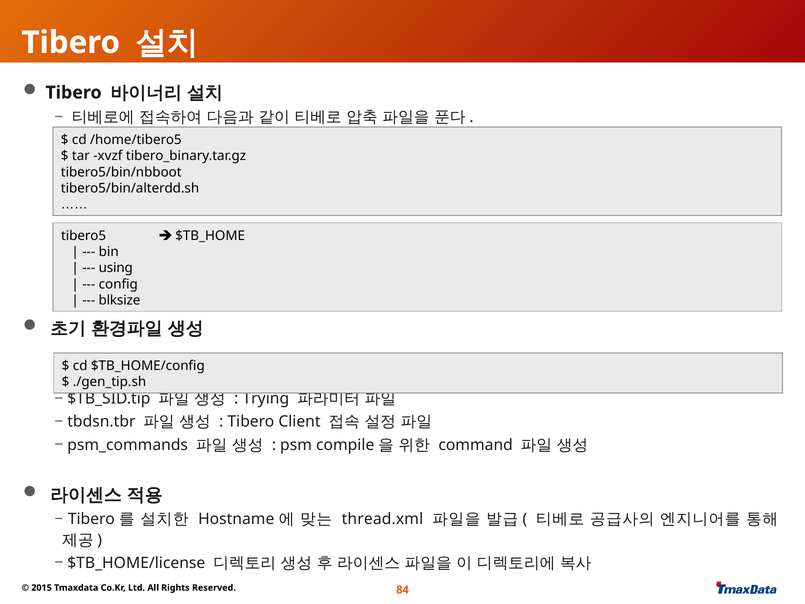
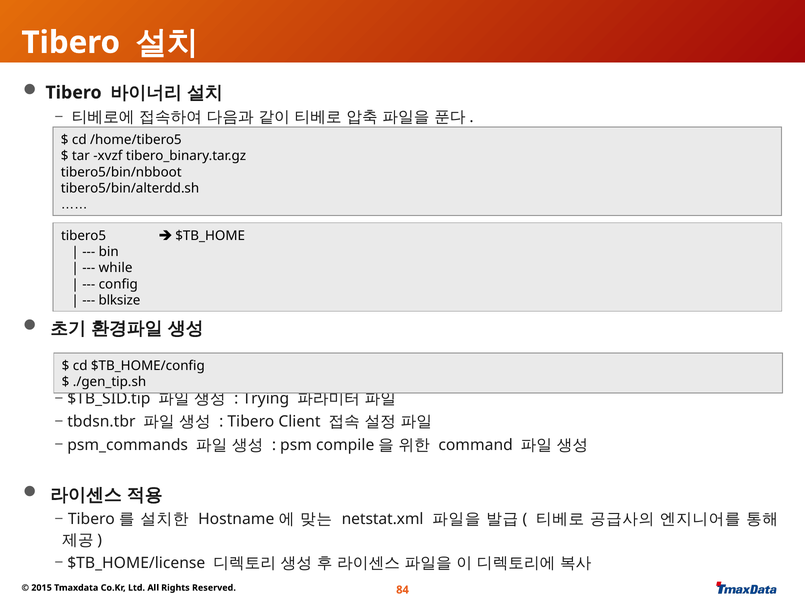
using: using -> while (116, 268)
thread.xml: thread.xml -> netstat.xml (383, 519)
